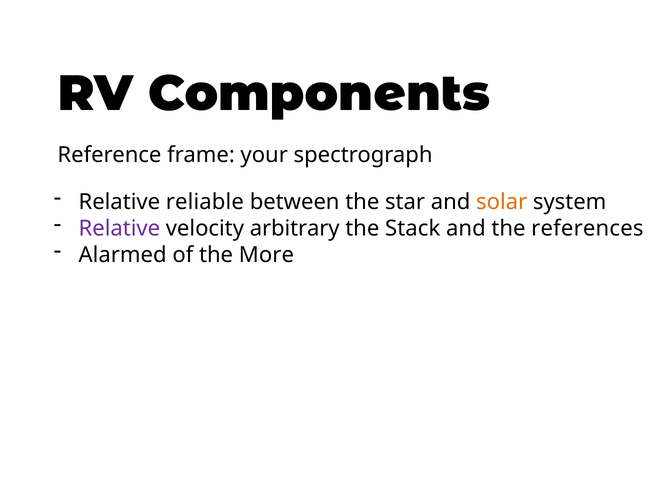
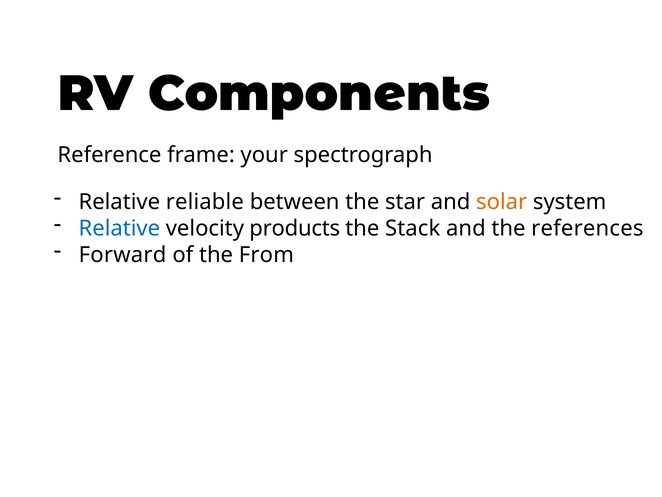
Relative colour: purple -> blue (119, 228)
arbitrary: arbitrary -> products (295, 228)
Alarmed: Alarmed -> Forward (123, 255)
More: More -> From (266, 255)
